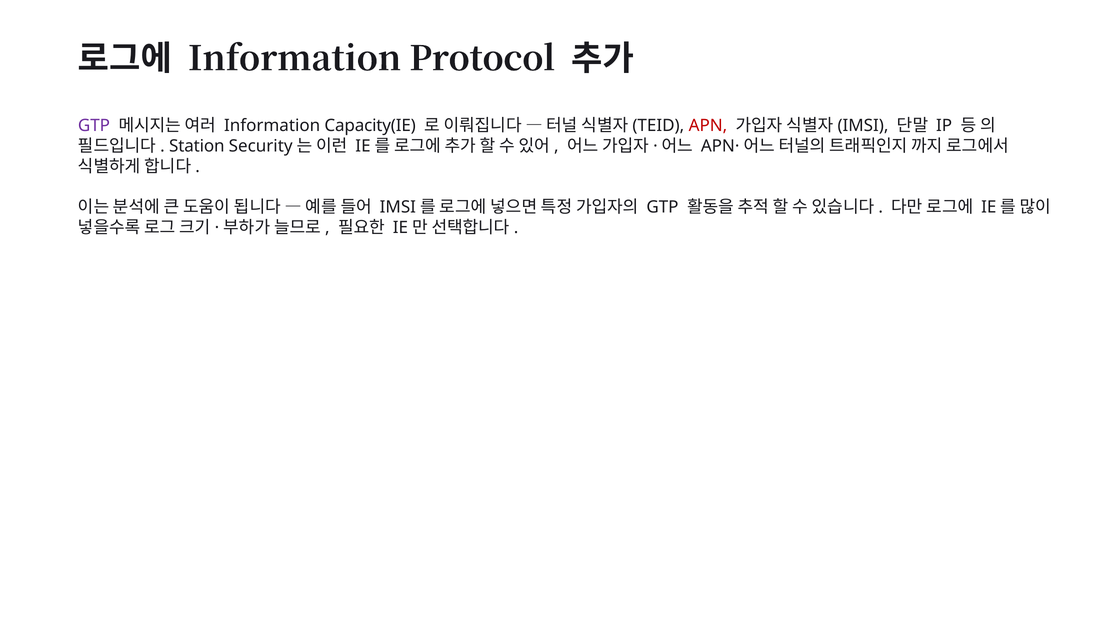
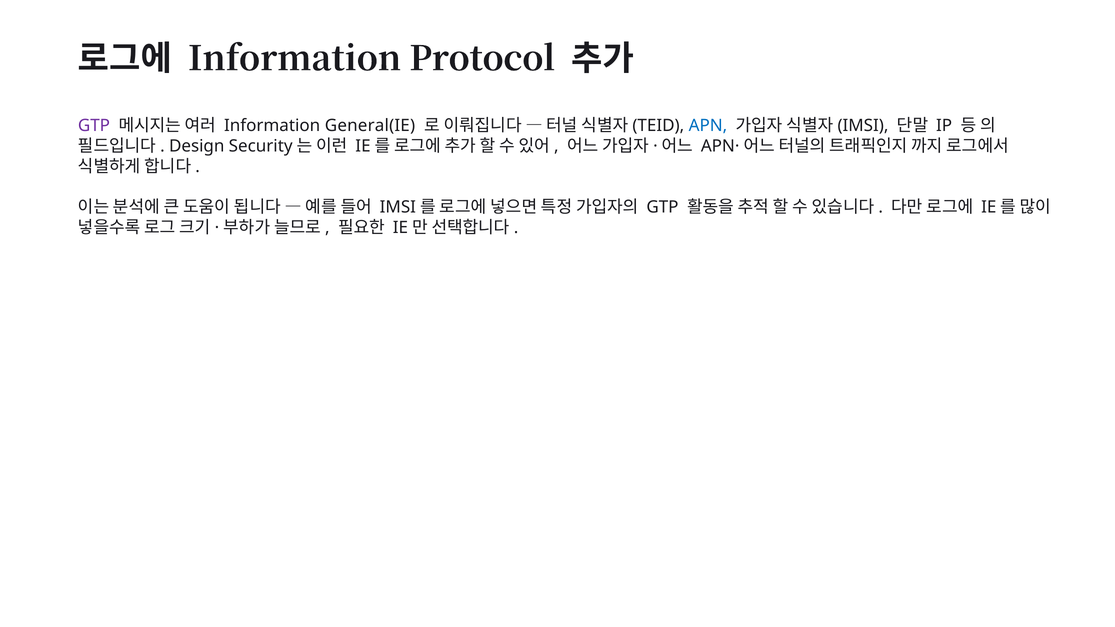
Capacity(IE: Capacity(IE -> General(IE (370, 126)
APN colour: red -> blue (708, 126)
Station: Station -> Design (197, 146)
